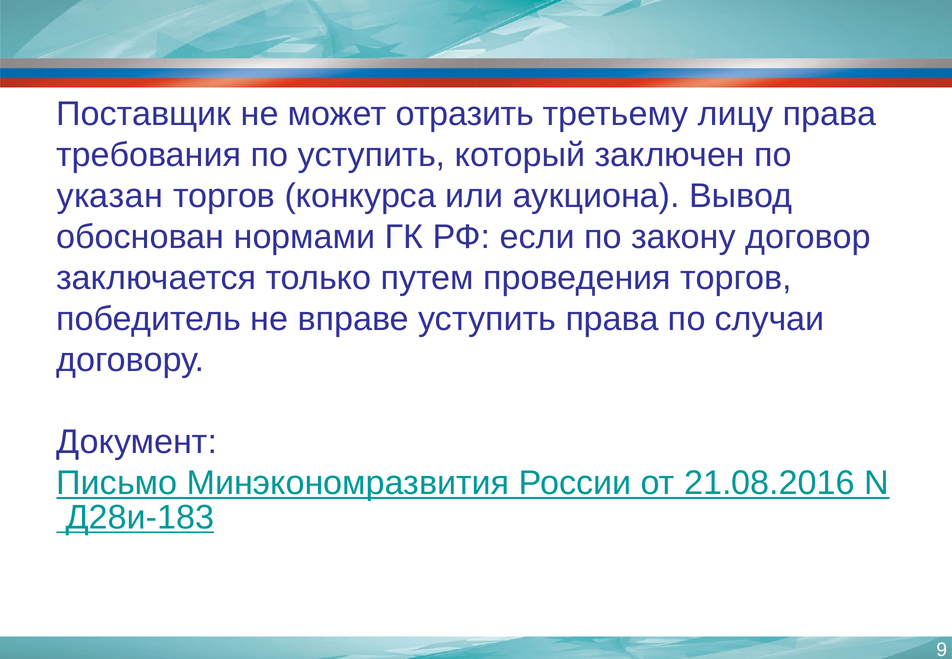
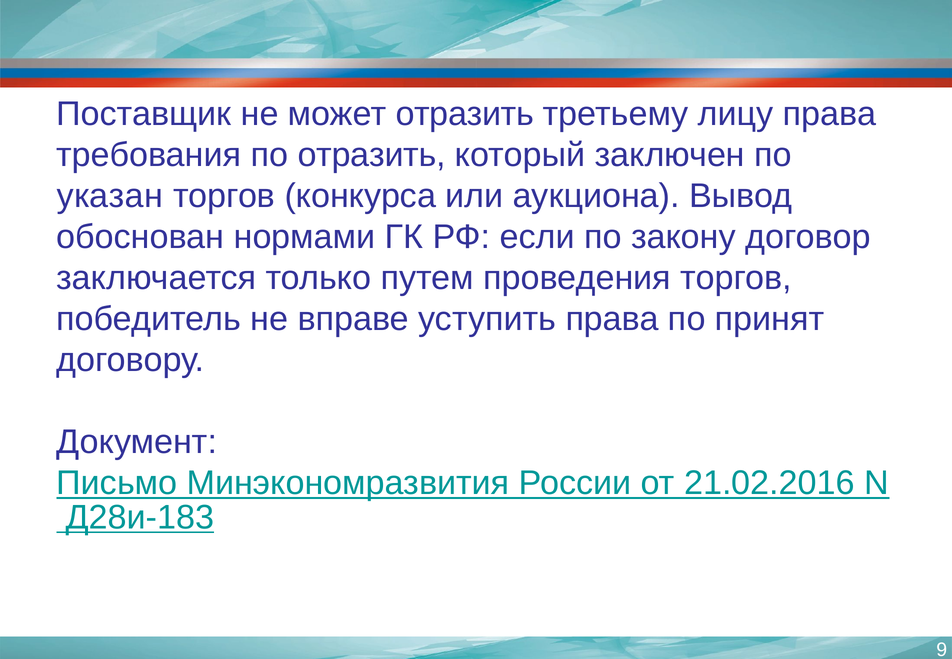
по уступить: уступить -> отразить (372, 155)
случаи: случаи -> принят (770, 319)
21.08.2016: 21.08.2016 -> 21.02.2016 (769, 483)
